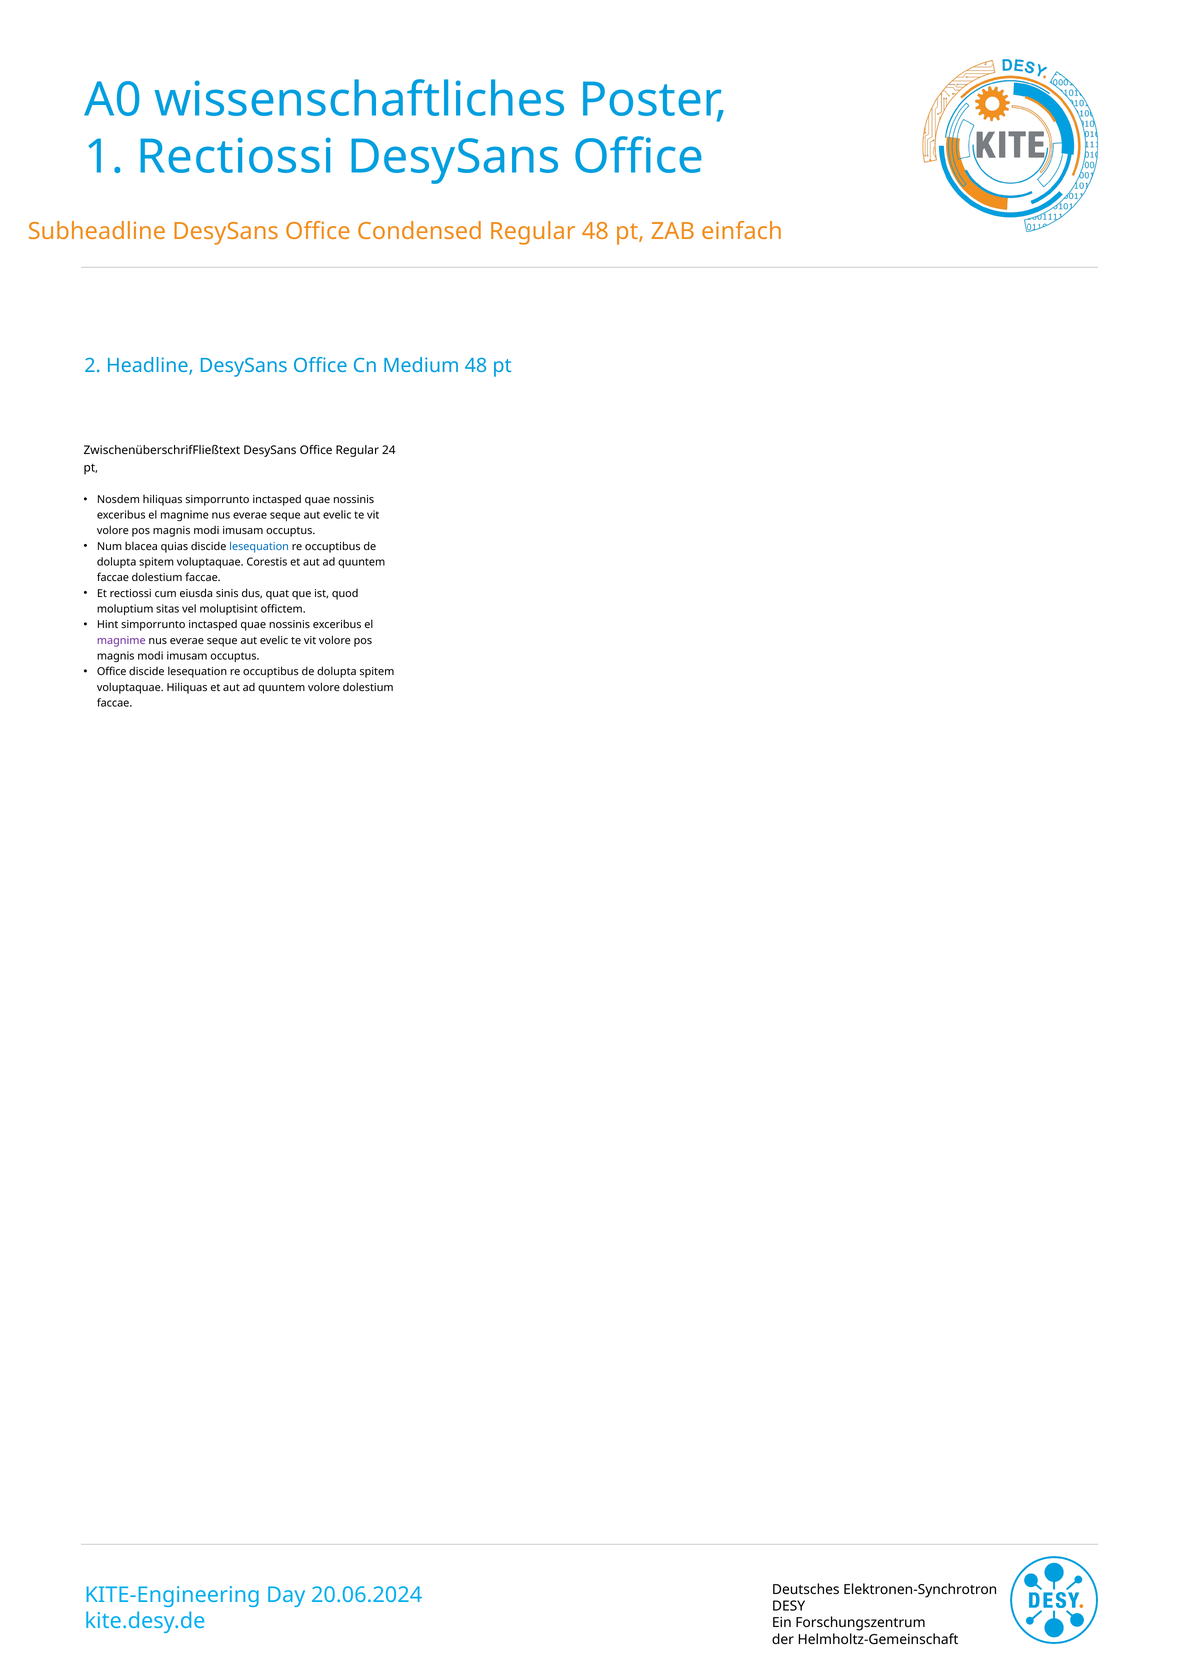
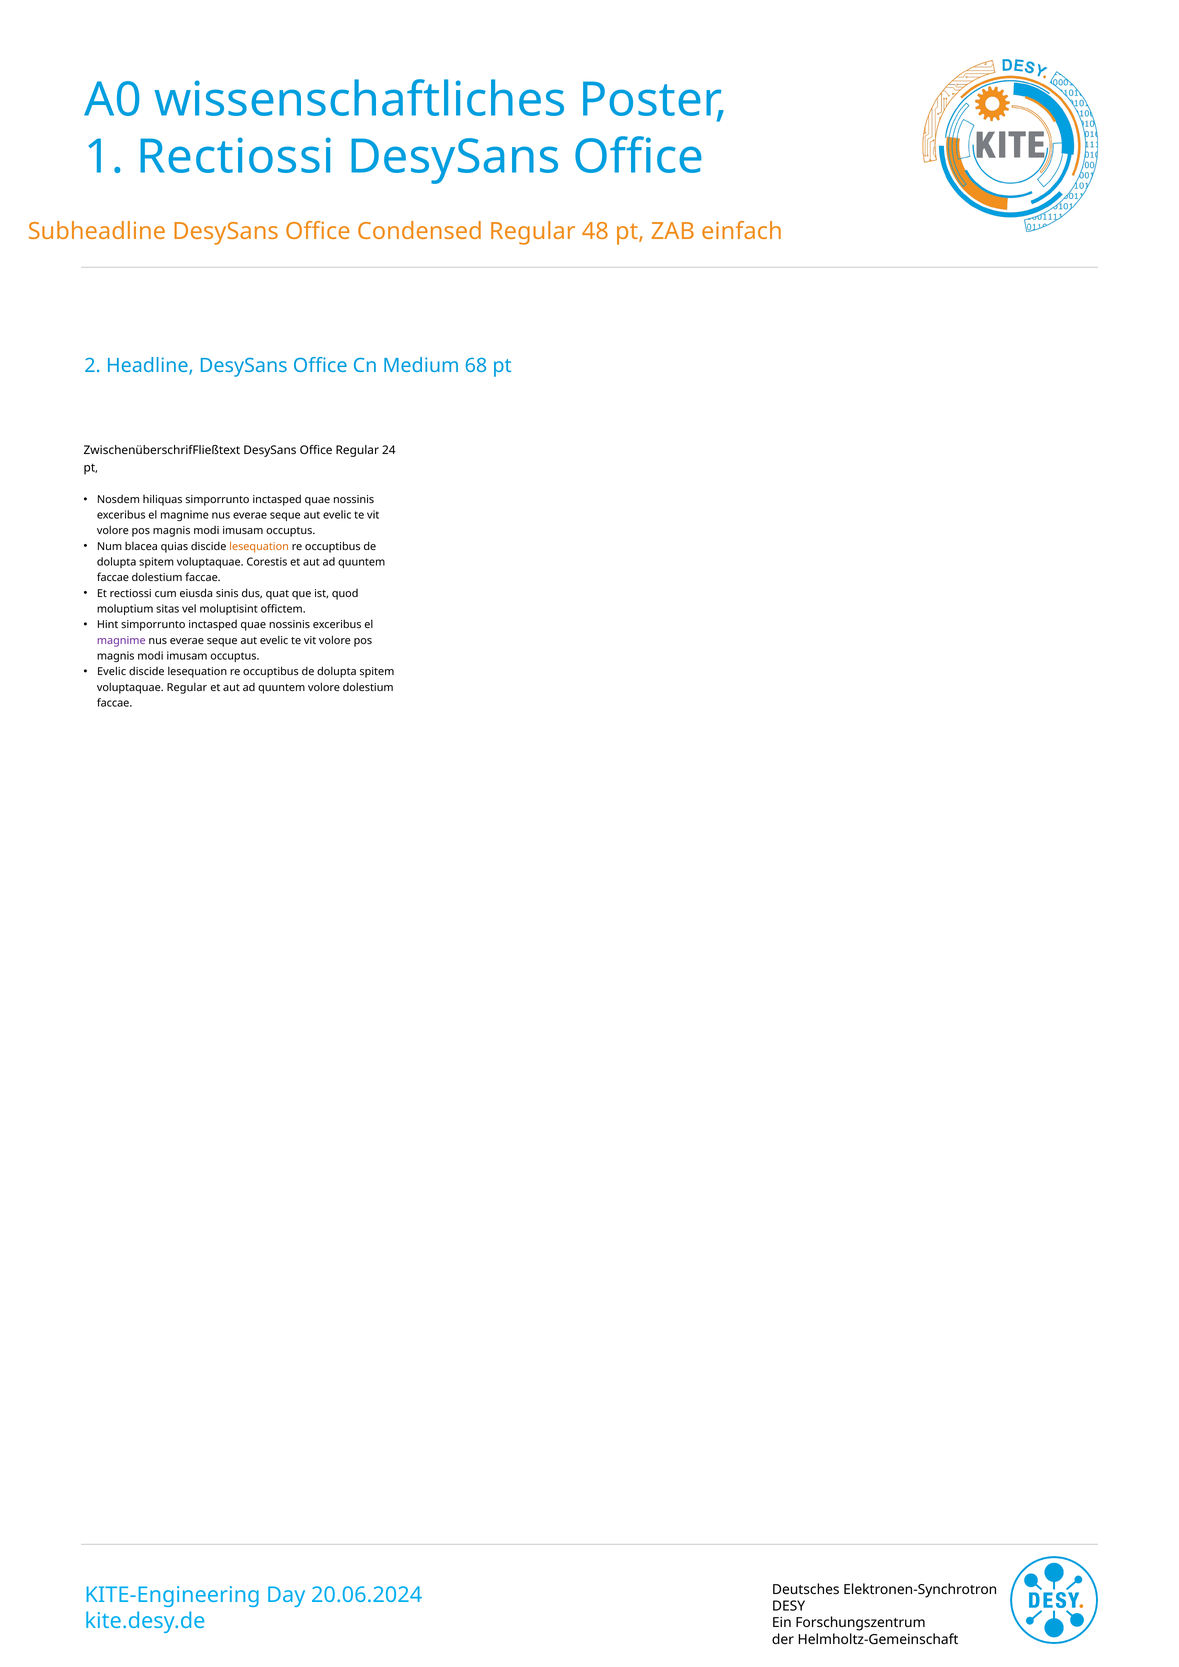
Medium 48: 48 -> 68 (476, 366)
lesequation colour: blue -> orange (259, 546)
Office: Office -> Evelic (112, 672)
voluptaquae Hiliquas: Hiliquas -> Regular (187, 687)
